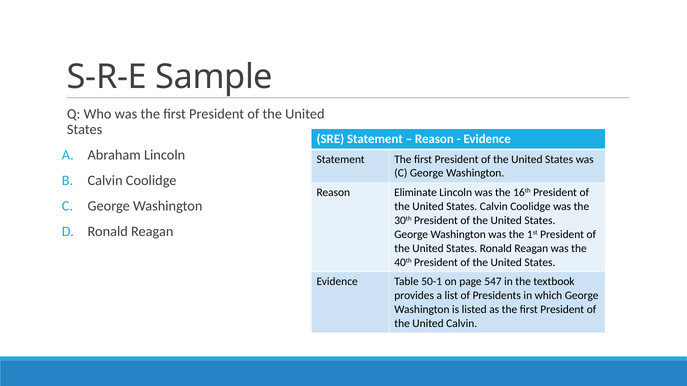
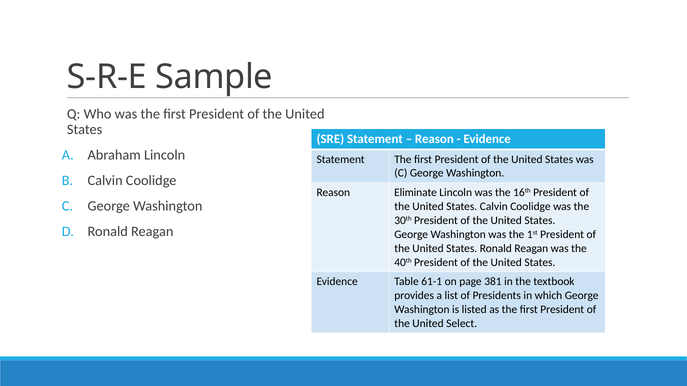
50-1: 50-1 -> 61-1 (432, 282)
547: 547 -> 381 (493, 282)
United Calvin: Calvin -> Select (462, 324)
